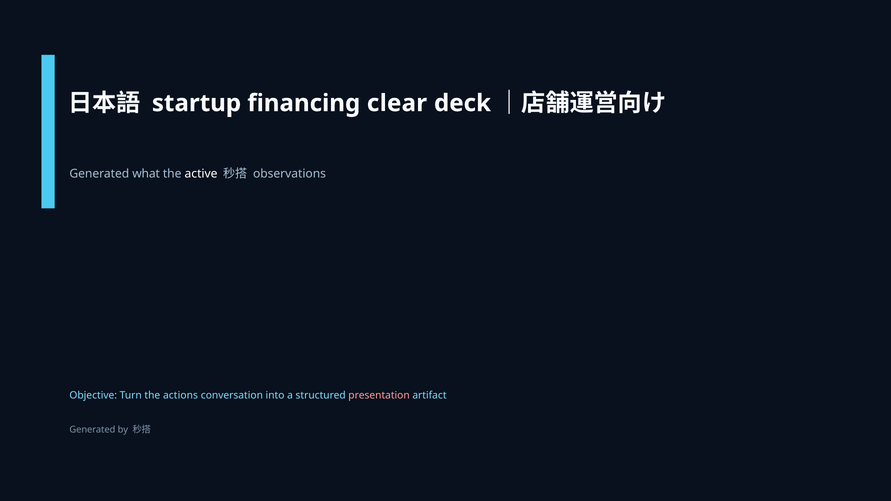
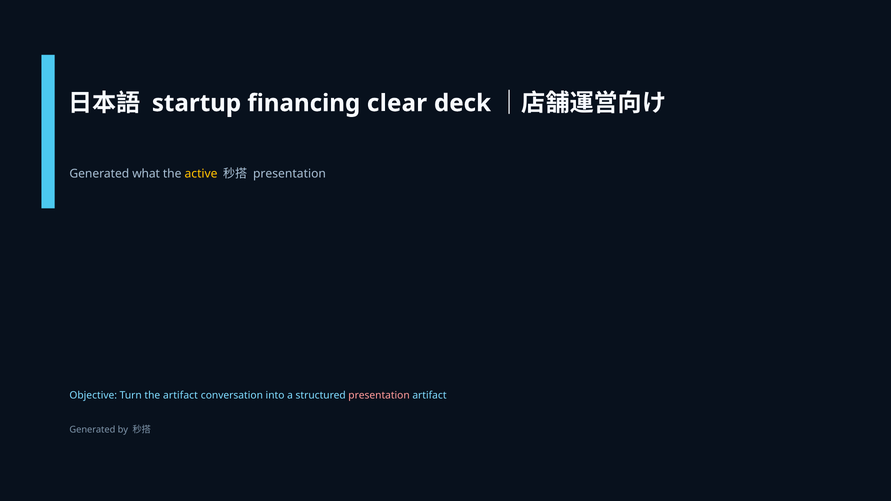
active colour: white -> yellow (201, 174)
observations: observations -> presentation (289, 174)
the actions: actions -> artifact (181, 396)
